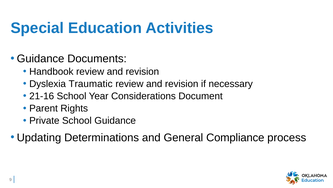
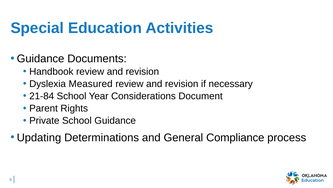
Traumatic: Traumatic -> Measured (91, 84)
21-16: 21-16 -> 21-84 (42, 96)
